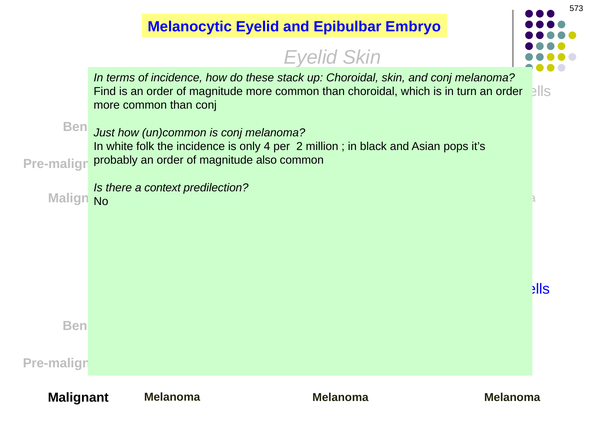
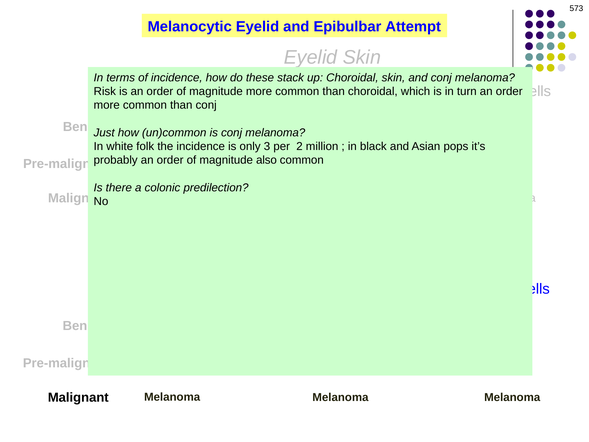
Embryo: Embryo -> Attempt (413, 27)
Find: Find -> Risk (105, 91)
4: 4 -> 3 (267, 146)
context: context -> colonic (162, 188)
